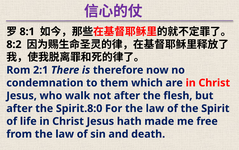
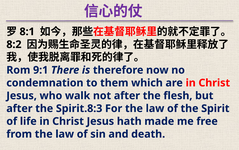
2:1: 2:1 -> 9:1 (41, 70)
Spirit.8:0: Spirit.8:0 -> Spirit.8:3 (79, 108)
